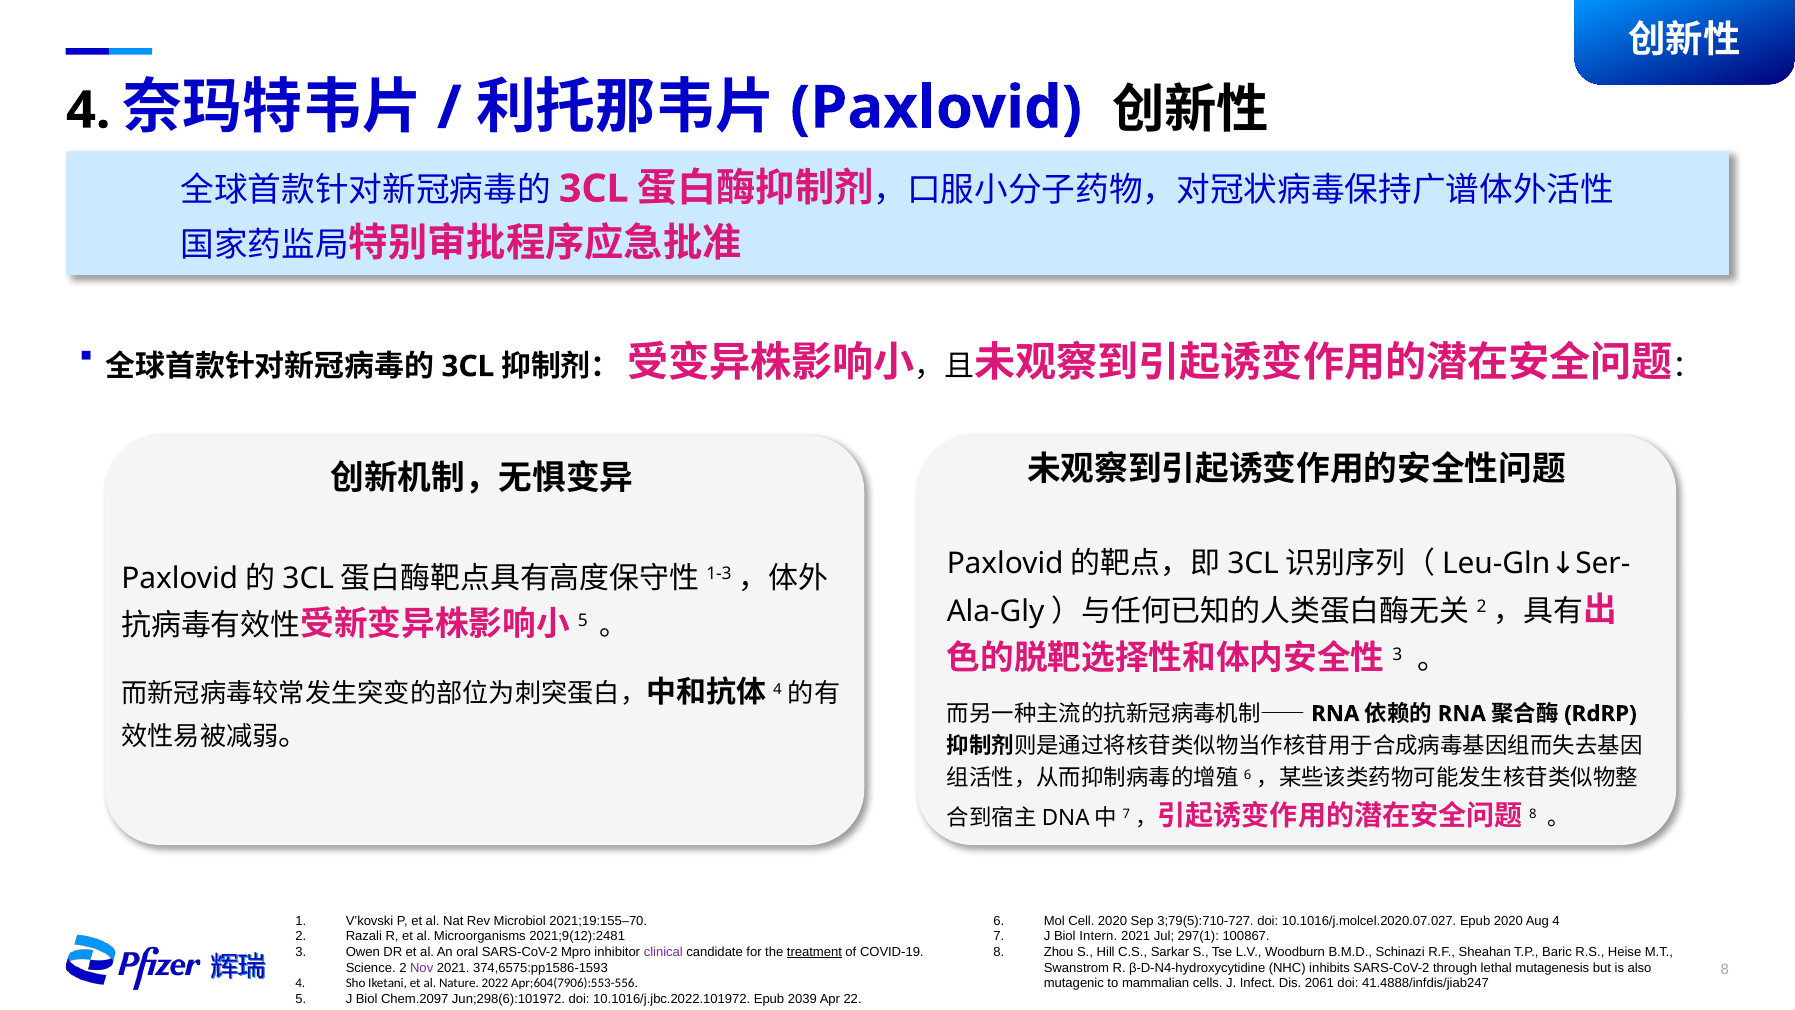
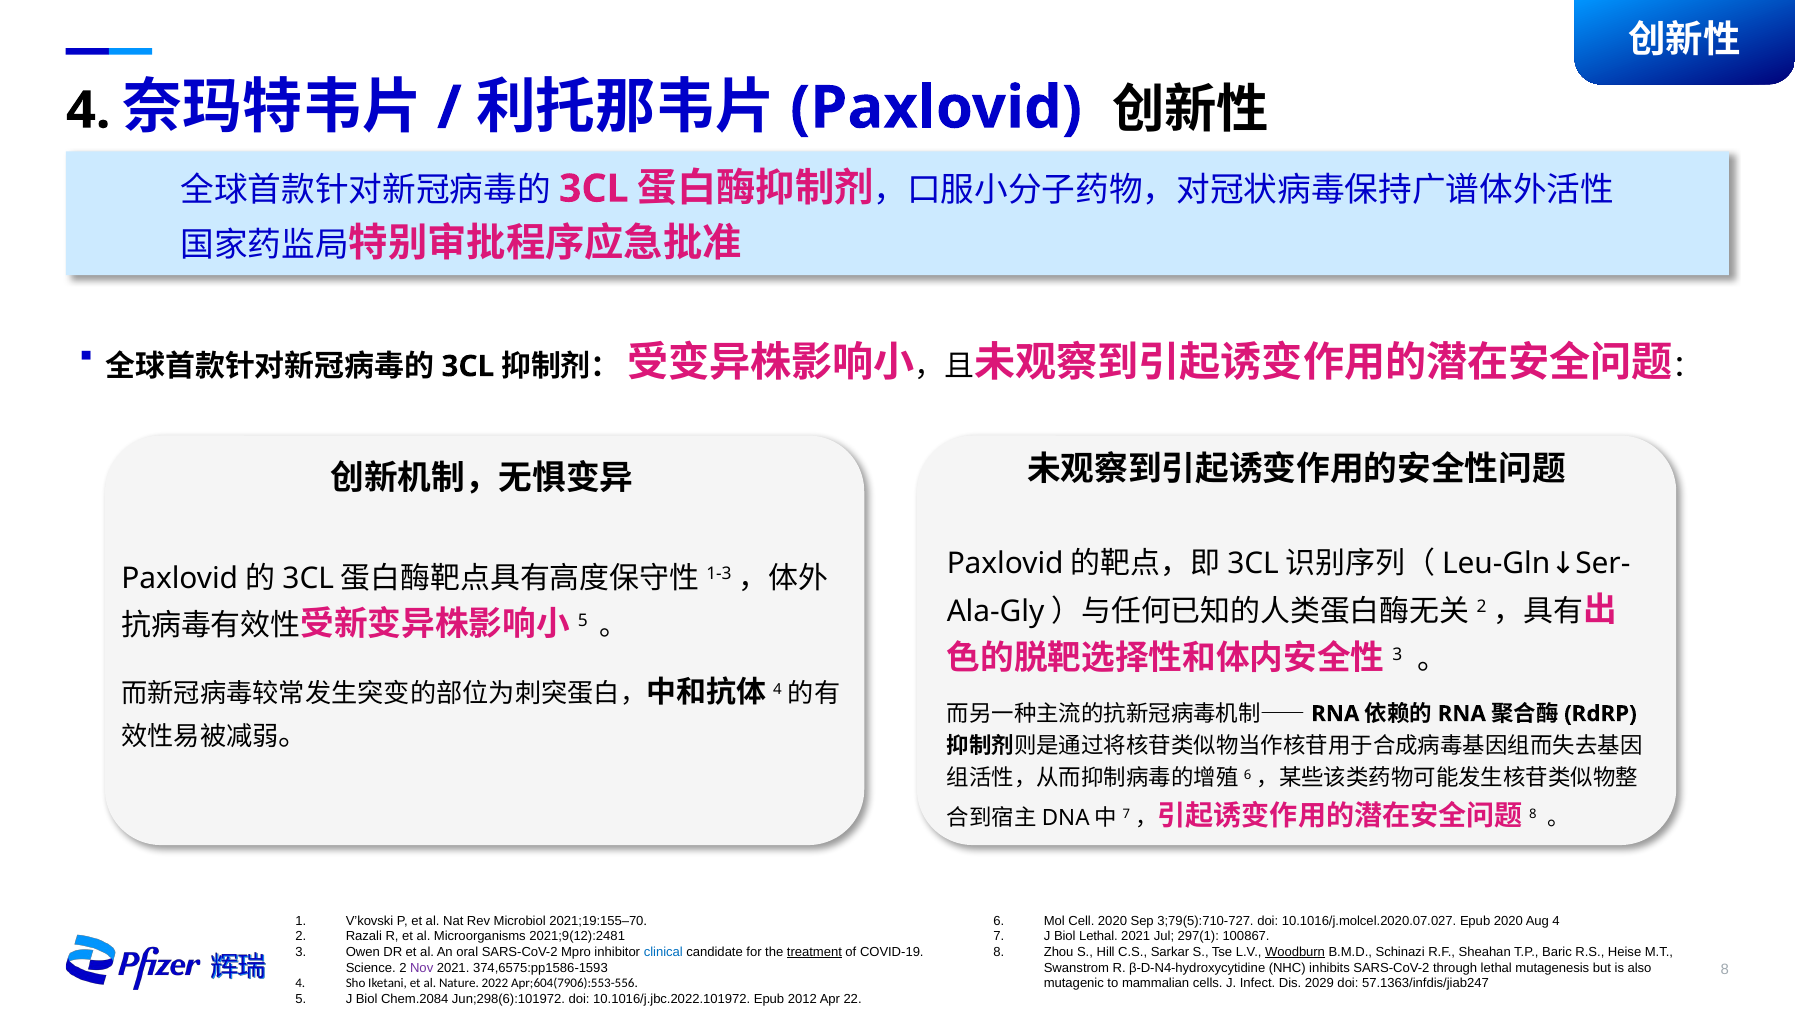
Biol Intern: Intern -> Lethal (1098, 936)
clinical colour: purple -> blue (663, 952)
Woodburn underline: none -> present (1295, 952)
2061: 2061 -> 2029 (1319, 983)
41.4888/infdis/jiab247: 41.4888/infdis/jiab247 -> 57.1363/infdis/jiab247 (1425, 983)
Chem.2097: Chem.2097 -> Chem.2084 (415, 999)
2039: 2039 -> 2012 (802, 999)
